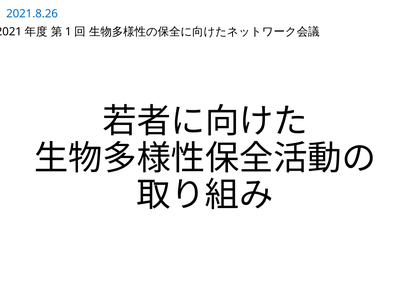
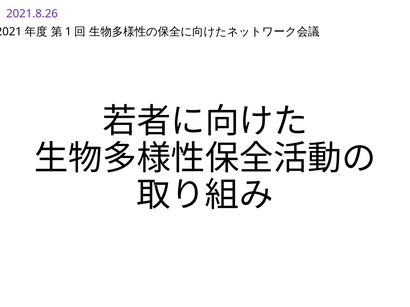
2021.8.26 colour: blue -> purple (32, 14)
